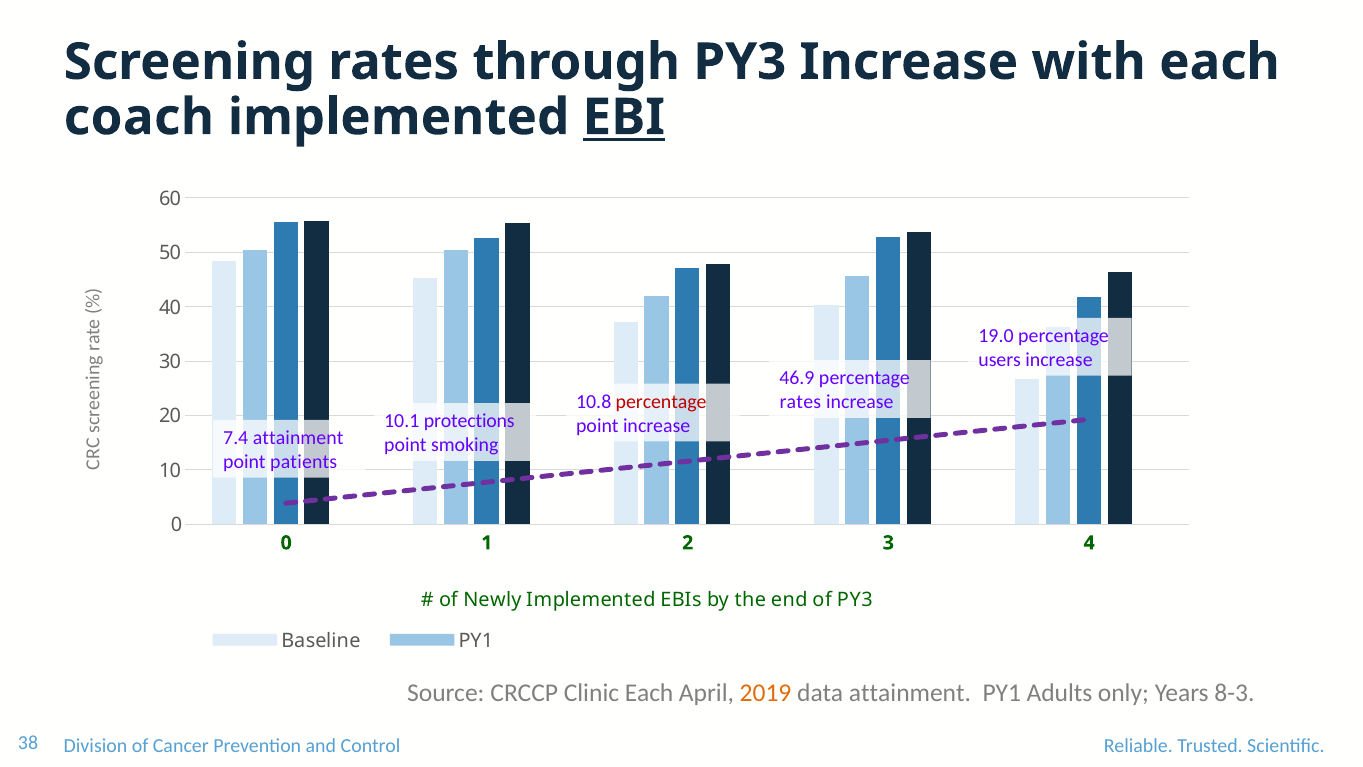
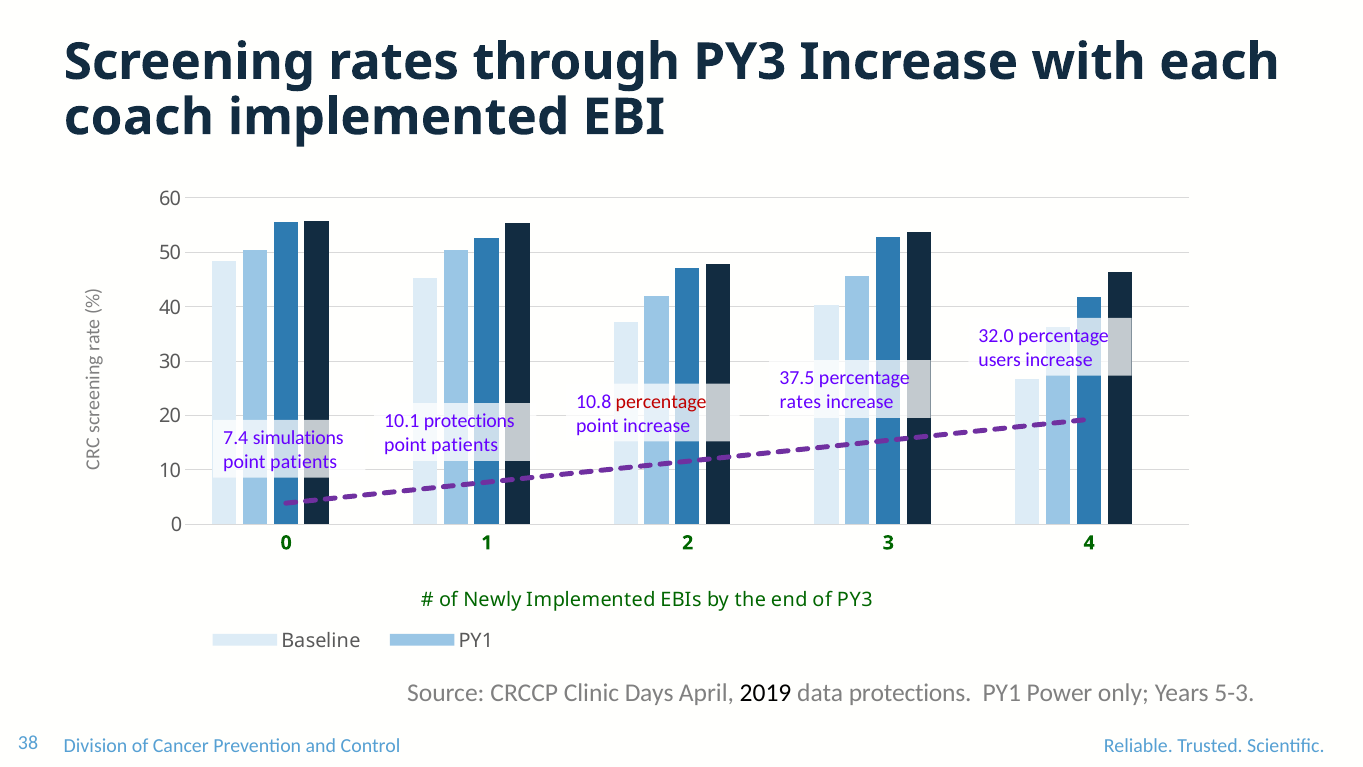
EBI underline: present -> none (624, 117)
19.0: 19.0 -> 32.0 (996, 336)
46.9: 46.9 -> 37.5 (797, 378)
7.4 attainment: attainment -> simulations (298, 438)
smoking: smoking -> patients (465, 445)
Clinic Each: Each -> Days (649, 693)
2019 colour: orange -> black (766, 693)
data attainment: attainment -> protections (910, 693)
Adults: Adults -> Power (1060, 693)
8-3: 8-3 -> 5-3 (1235, 693)
